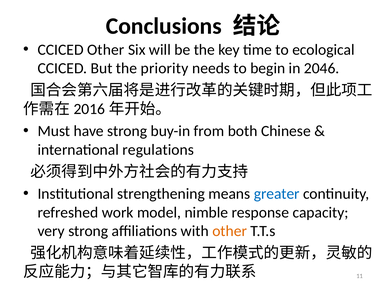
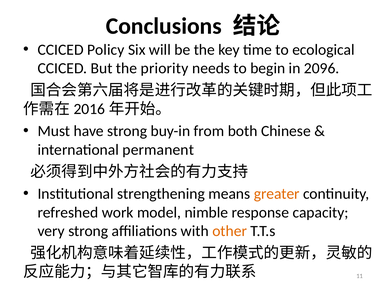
CCICED Other: Other -> Policy (106, 50)
2046: 2046 -> 2096 (322, 68)
regulations: regulations -> permanent (158, 150)
greater colour: blue -> orange (277, 194)
